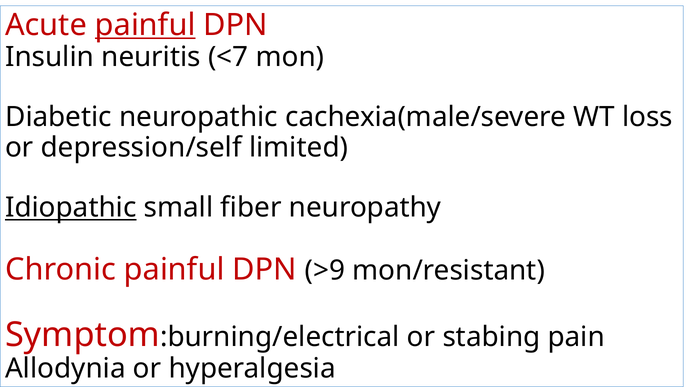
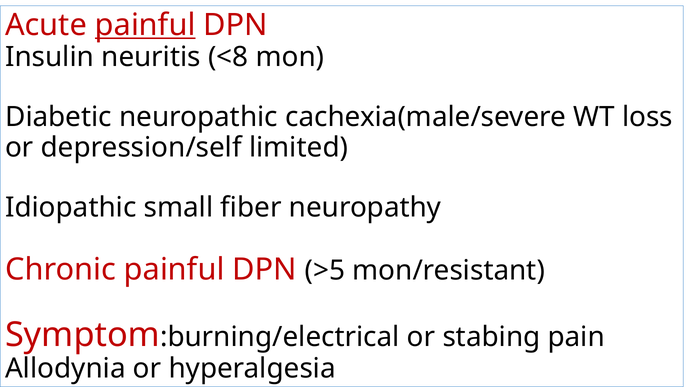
<7: <7 -> <8 (228, 57)
Idiopathic underline: present -> none (71, 207)
>9: >9 -> >5 (325, 270)
